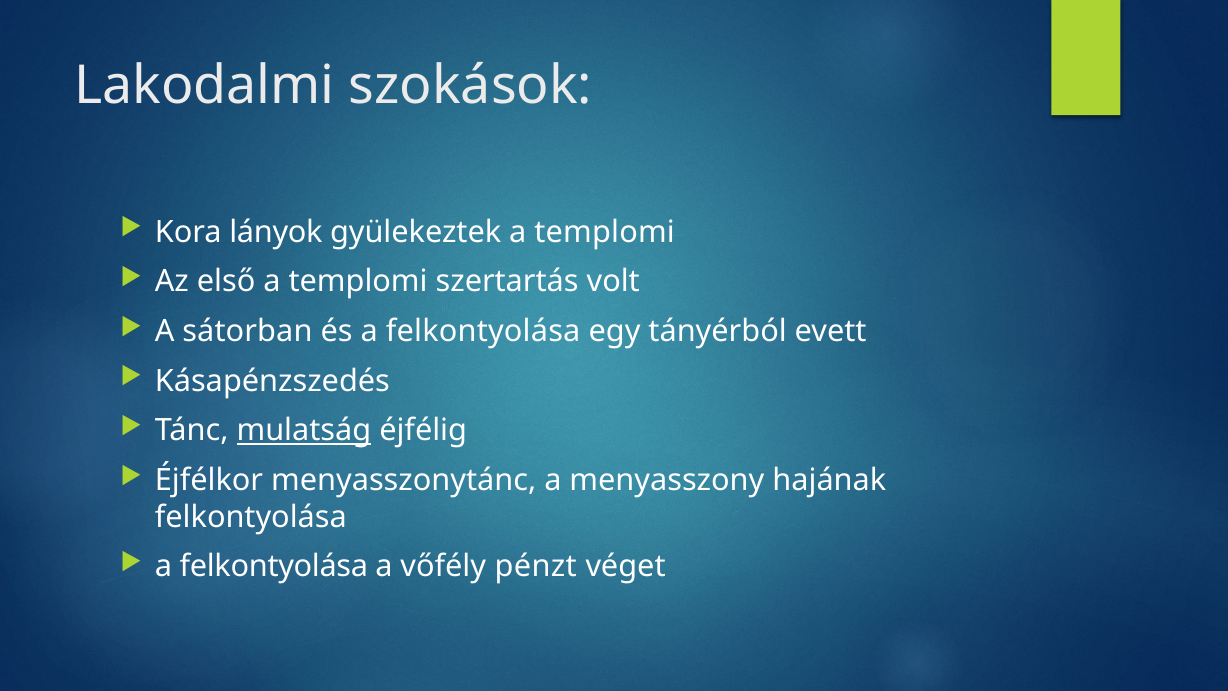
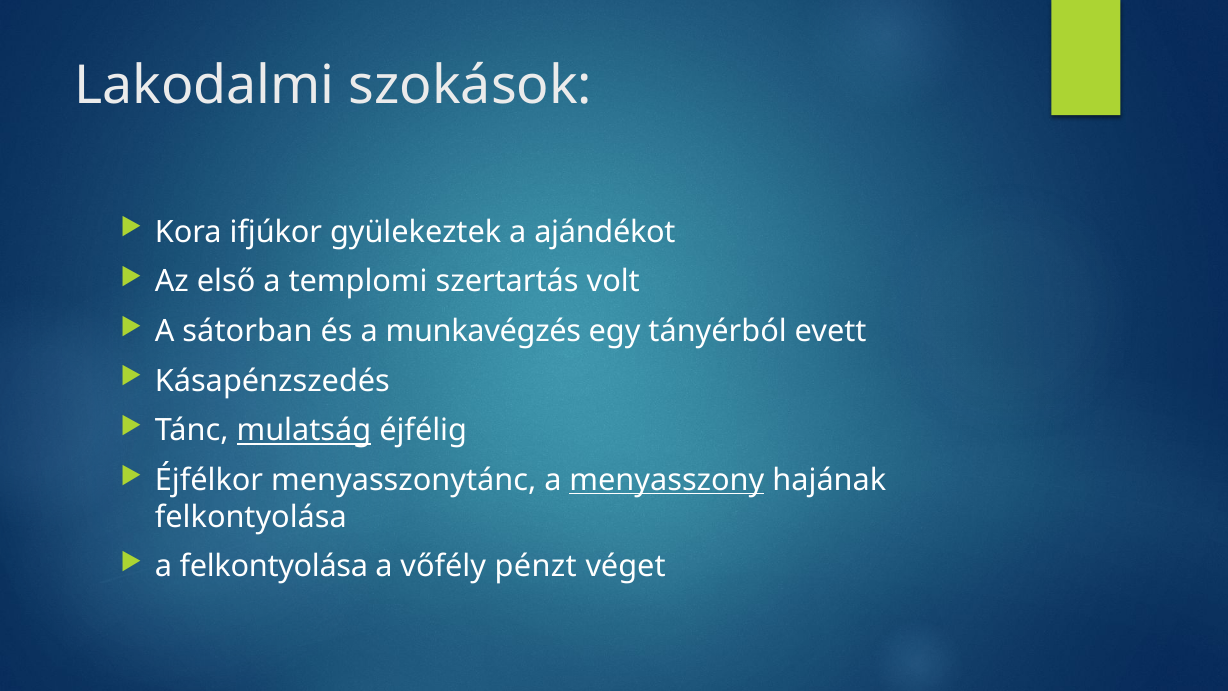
lányok: lányok -> ifjúkor (276, 232)
gyülekeztek a templomi: templomi -> ajándékot (605, 232)
és a felkontyolása: felkontyolása -> munkavégzés (483, 331)
menyasszony underline: none -> present (667, 480)
